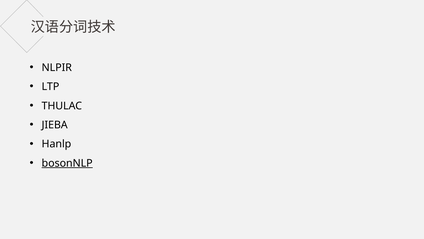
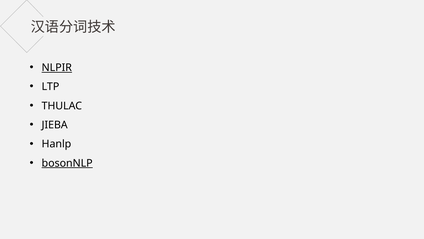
NLPIR underline: none -> present (57, 67)
